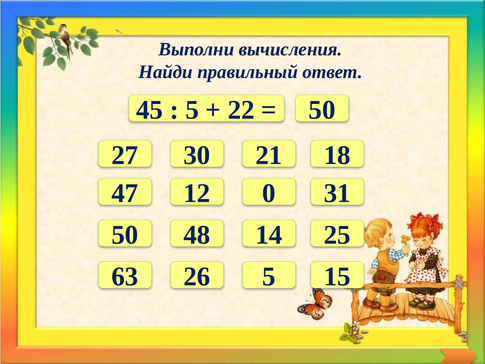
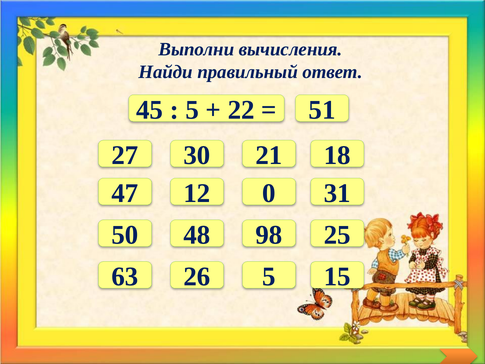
50: 50 -> 51 (322, 110)
14: 14 -> 98 (269, 235)
